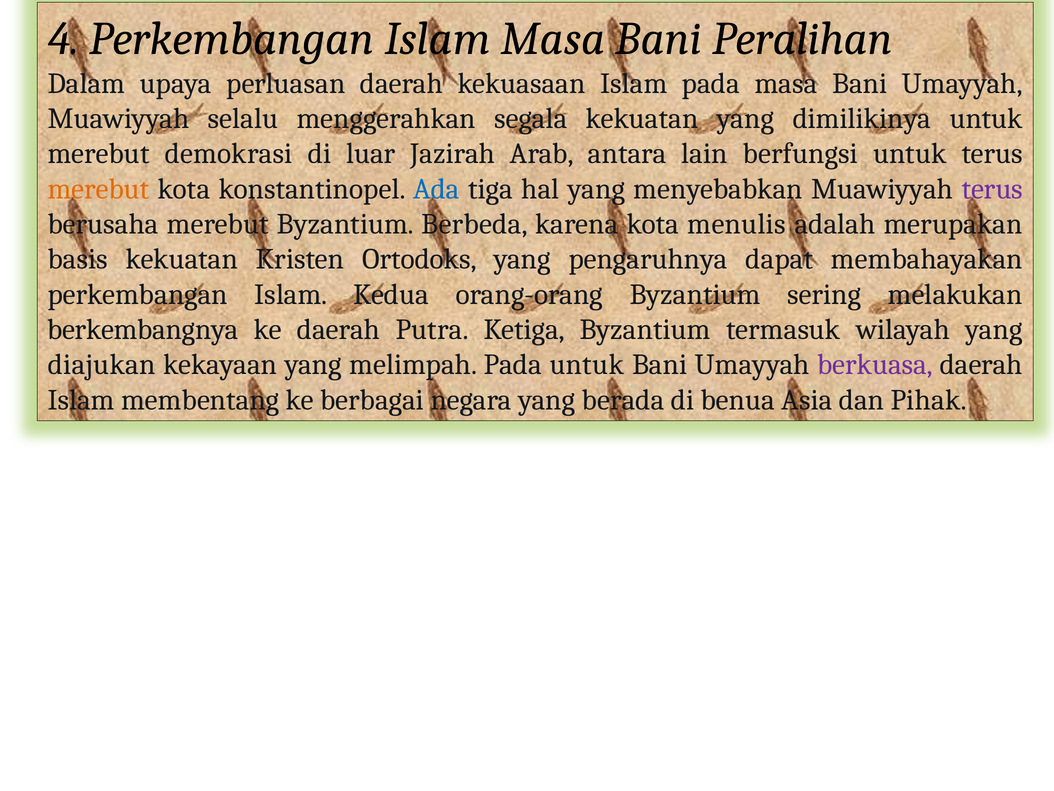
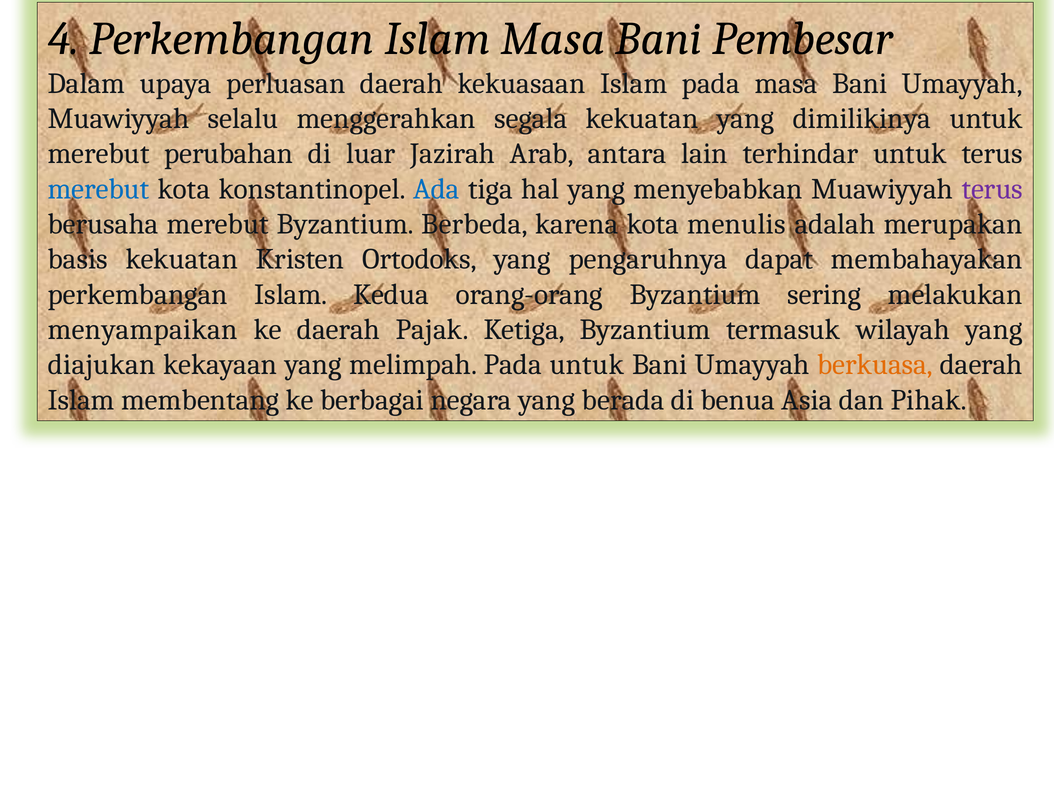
Peralihan: Peralihan -> Pembesar (802, 39)
demokrasi: demokrasi -> perubahan (229, 154)
berfungsi: berfungsi -> terhindar (800, 154)
merebut colour: orange -> blue (99, 189)
berkembangnya: berkembangnya -> menyampaikan (143, 329)
Putra: Putra -> Pajak (432, 329)
berkuasa colour: purple -> orange (875, 365)
